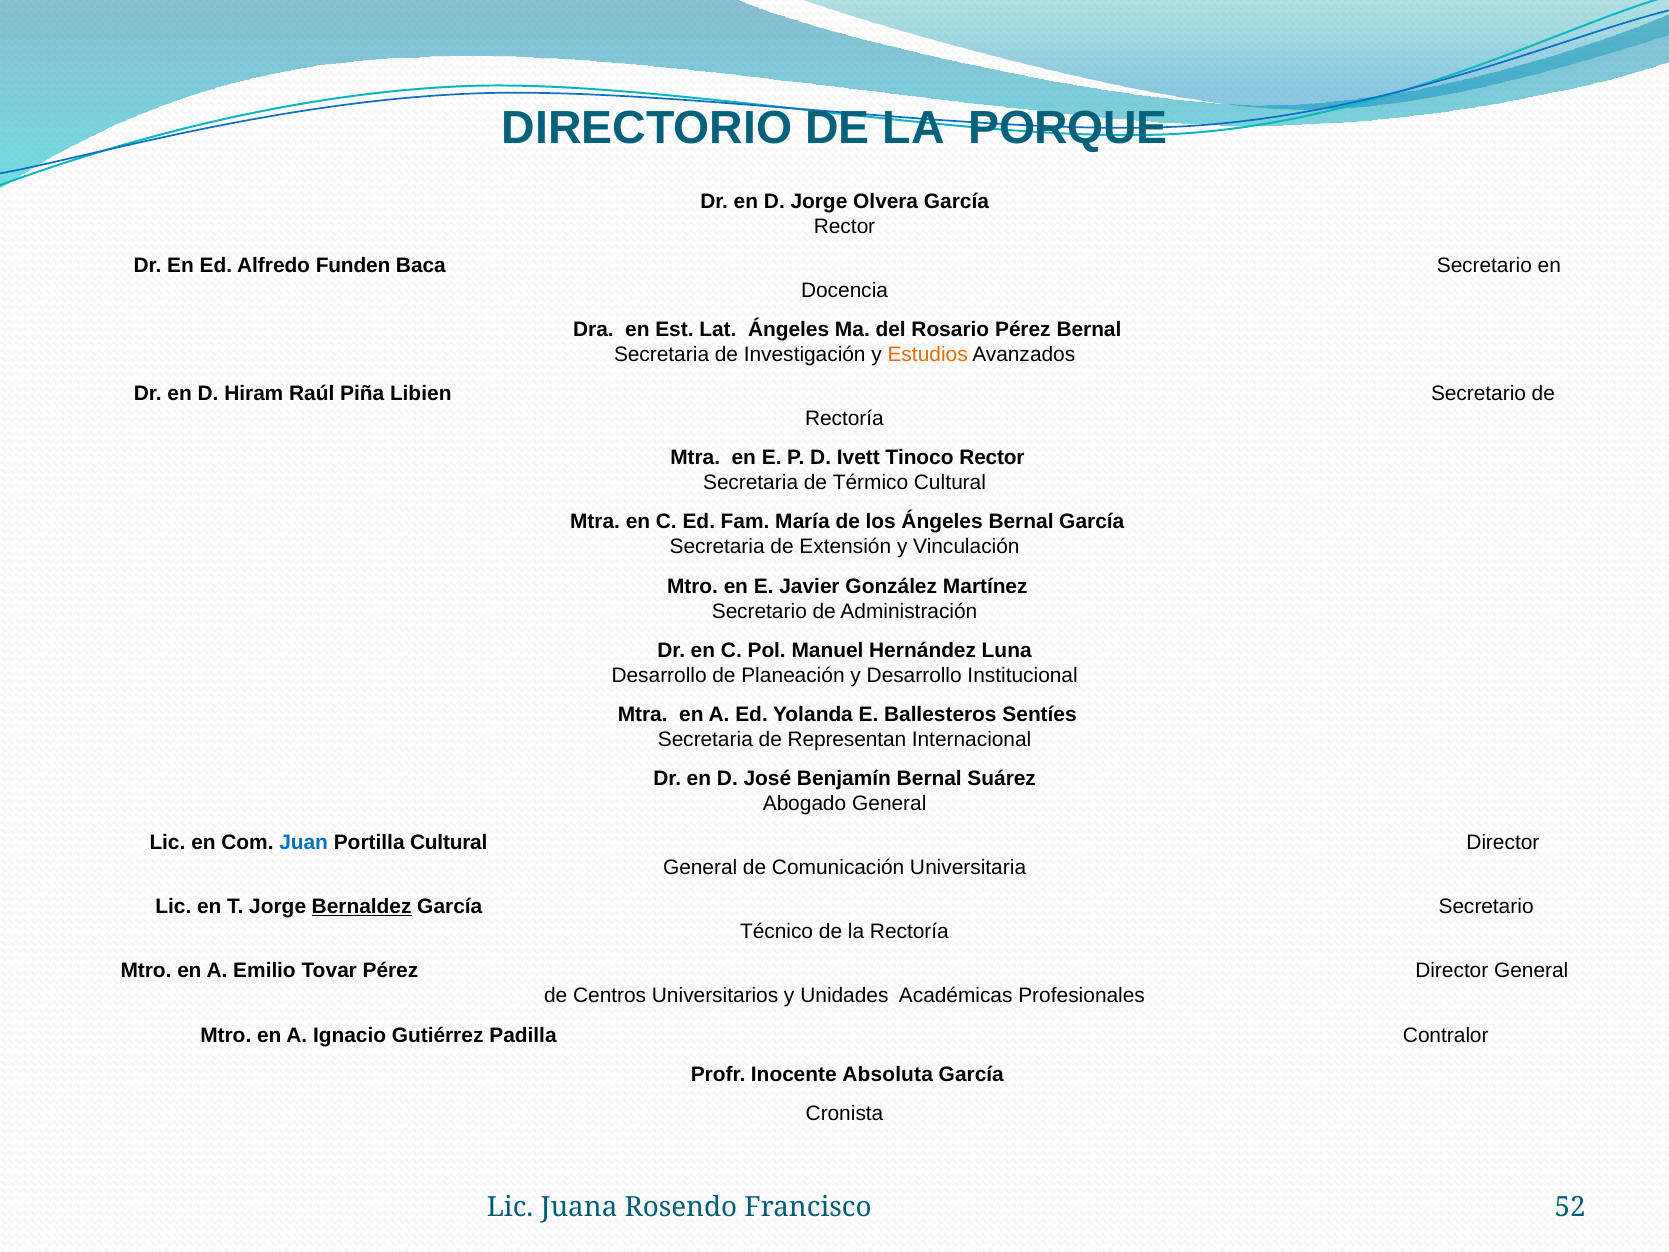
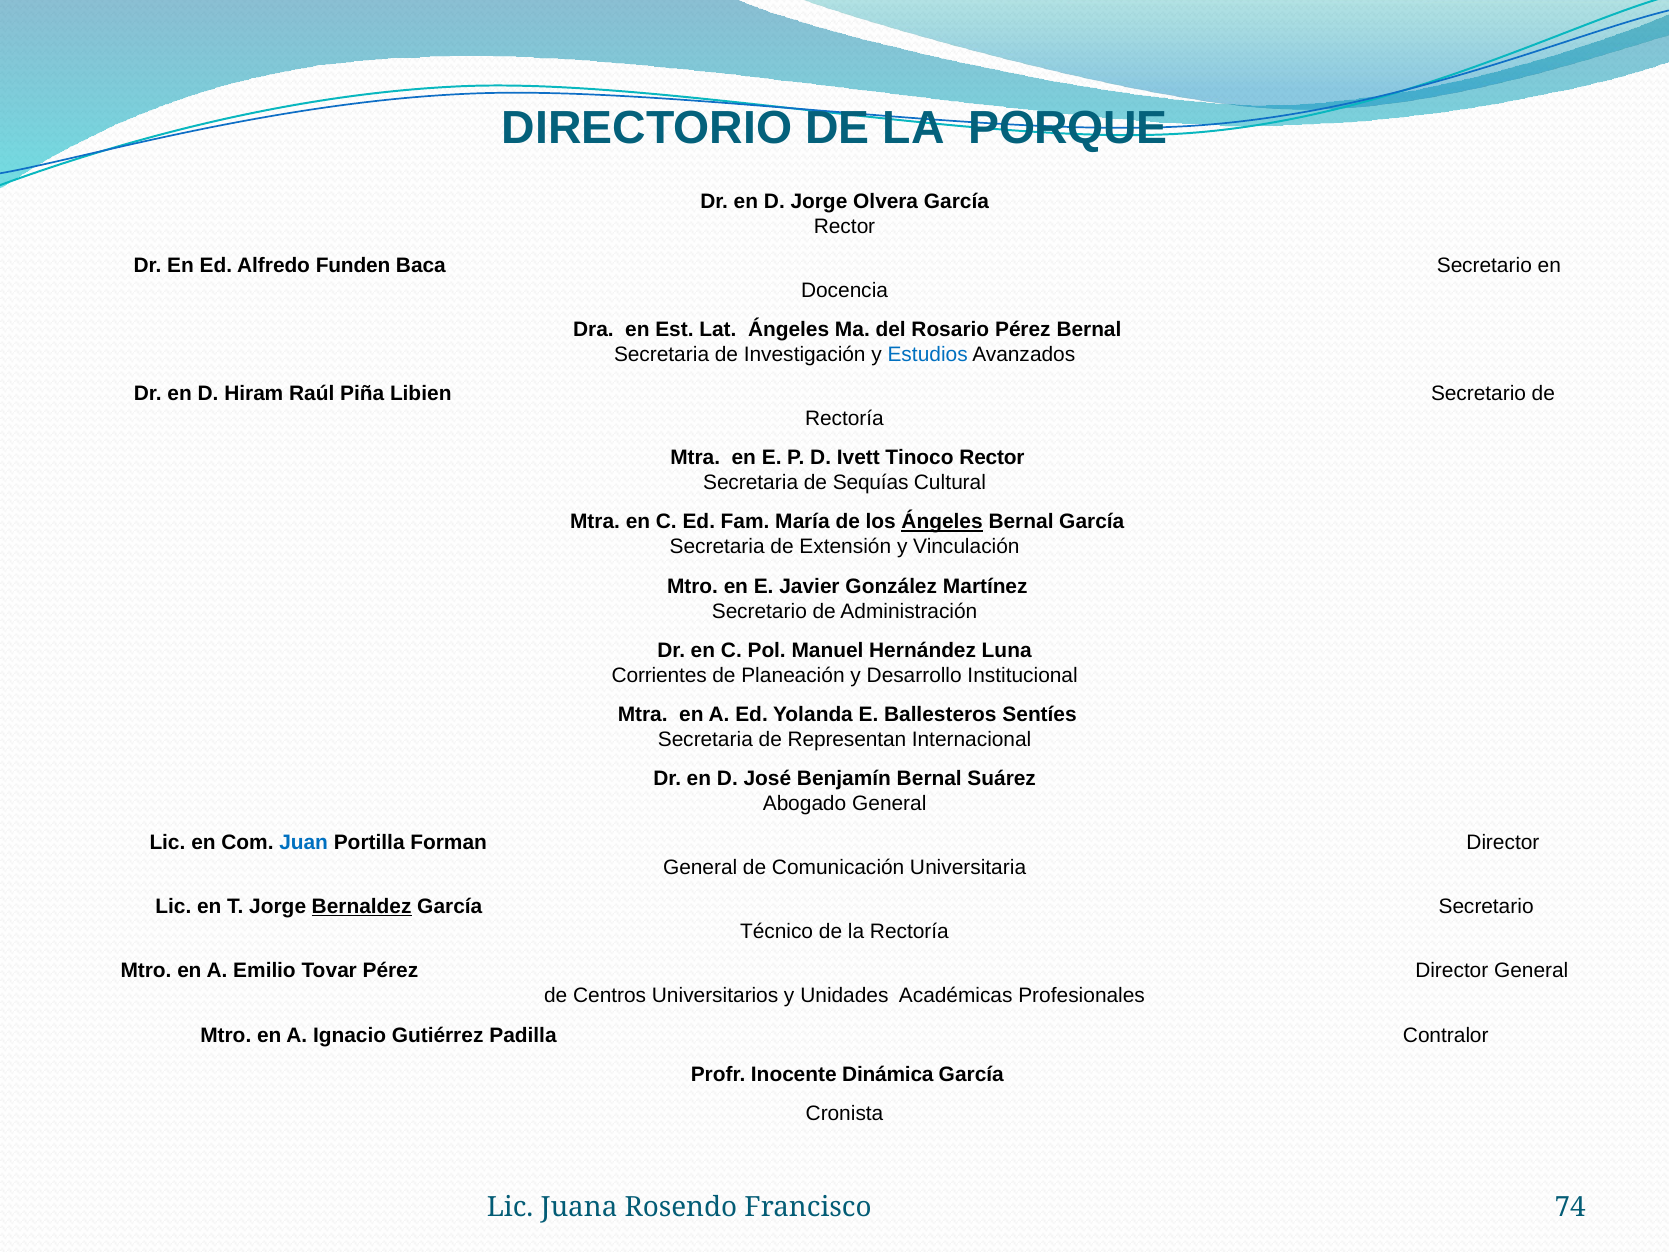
Estudios colour: orange -> blue (928, 355)
Térmico: Térmico -> Sequías (871, 483)
Ángeles underline: none -> present (942, 522)
Desarrollo: Desarrollo -> Corrientes (659, 675)
Portilla Cultural: Cultural -> Forman (449, 843)
Absoluta: Absoluta -> Dinámica (888, 1074)
52: 52 -> 74 (1570, 1208)
